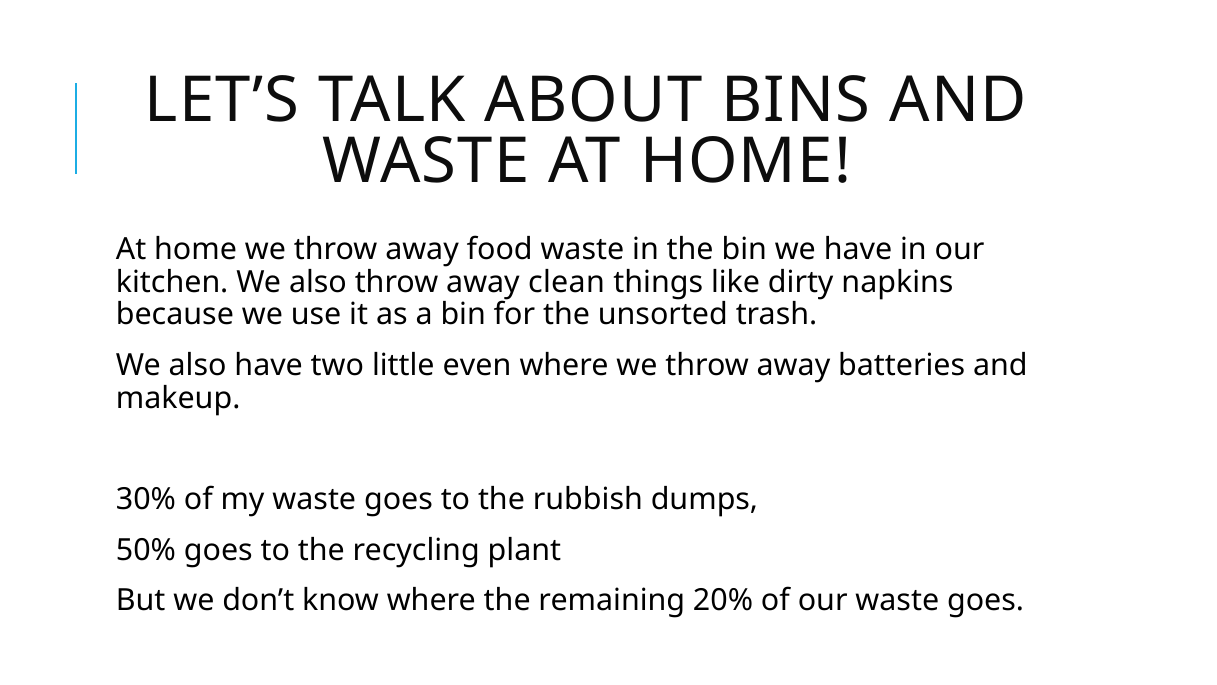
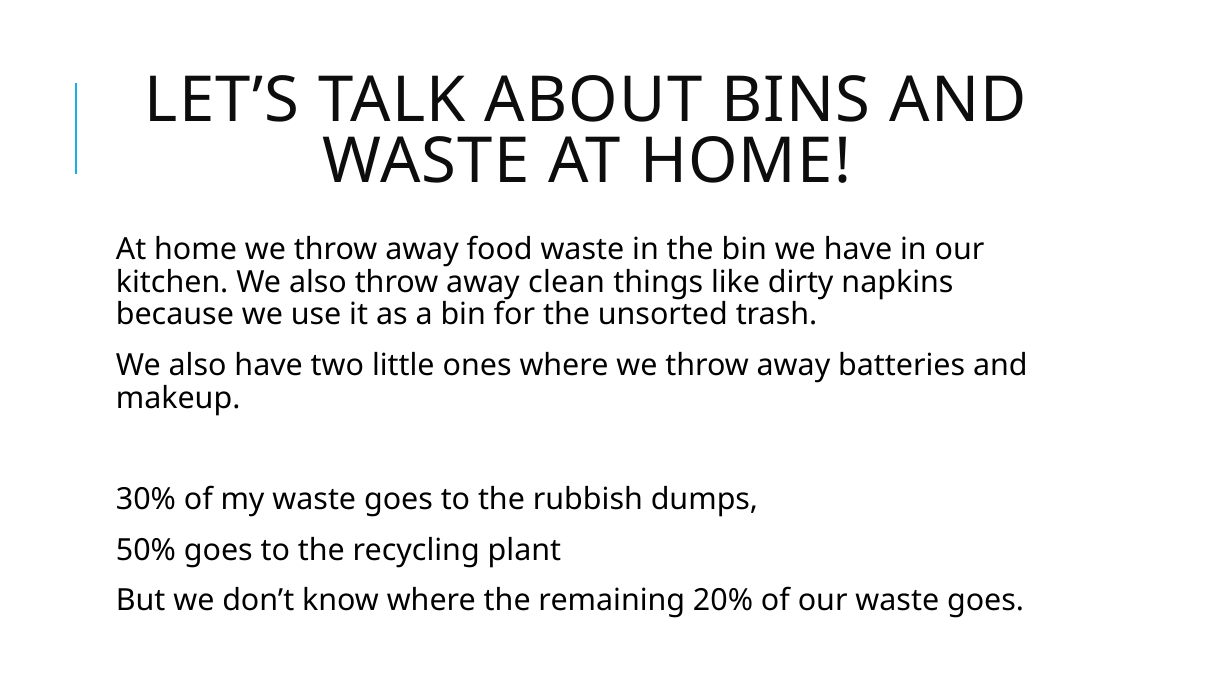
even: even -> ones (477, 365)
